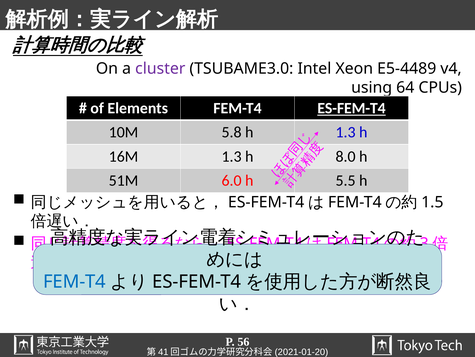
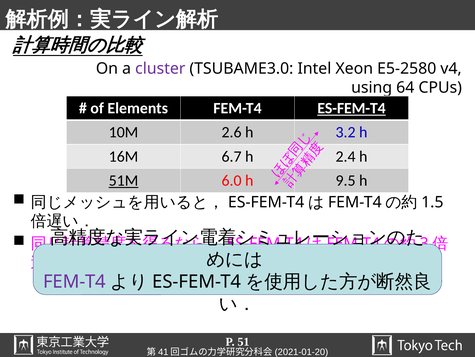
E5-4489: E5-4489 -> E5-2580 (407, 68)
5.8: 5.8 -> 2.6 (232, 132)
h 1.3: 1.3 -> 3.2 (346, 132)
16M 1.3: 1.3 -> 6.7 (232, 156)
8.0: 8.0 -> 2.4 (346, 156)
51M underline: none -> present (124, 180)
5.5: 5.5 -> 9.5 (346, 180)
FEM-T4 colour: blue -> purple (75, 281)
56: 56 -> 51 (243, 341)
